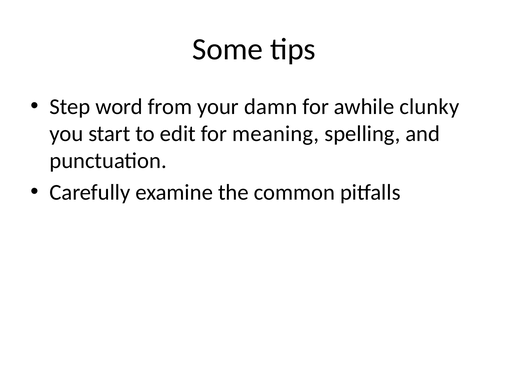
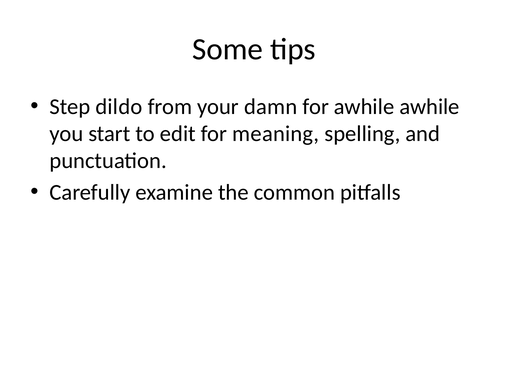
word: word -> dildo (119, 107)
awhile clunky: clunky -> awhile (429, 107)
